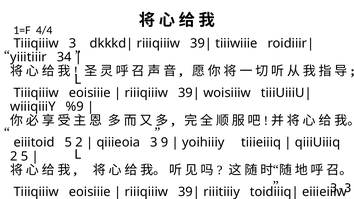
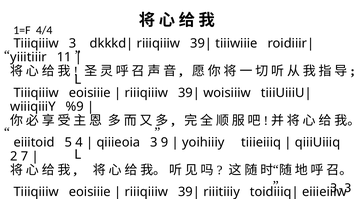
34: 34 -> 11 (64, 57)
5 2: 2 -> 4 (79, 142)
2 5: 5 -> 7 (25, 156)
